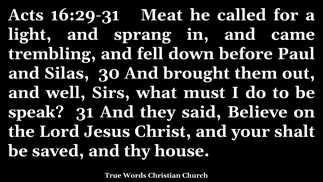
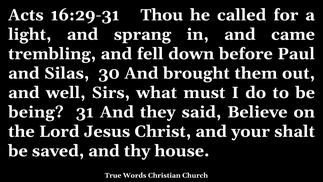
Meat: Meat -> Thou (162, 15)
speak: speak -> being (36, 112)
